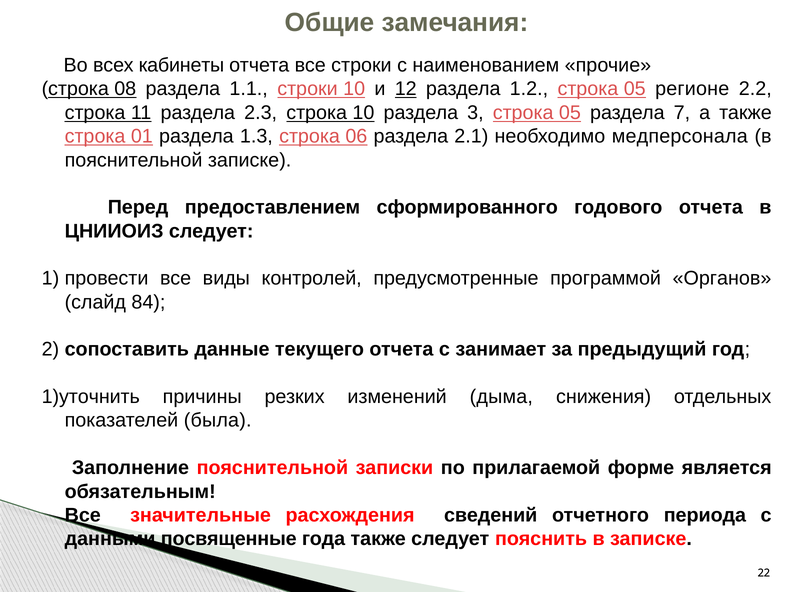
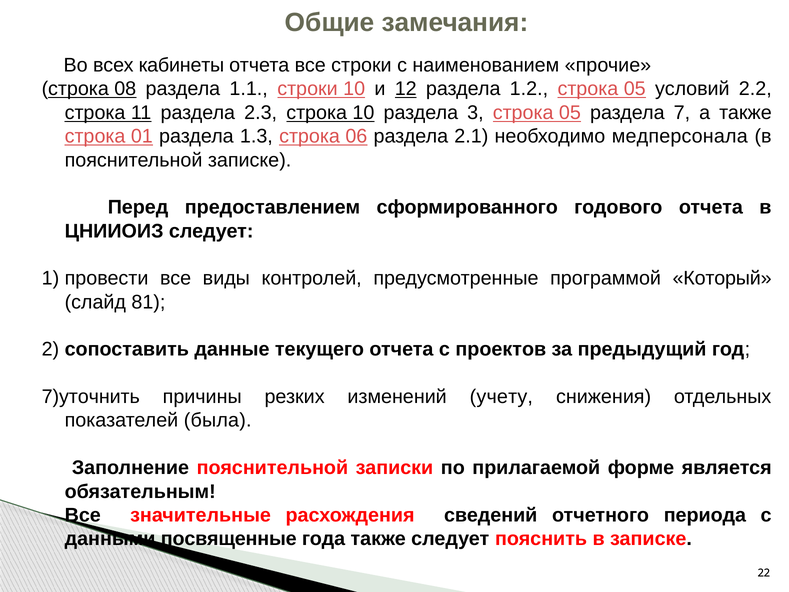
регионе: регионе -> условий (692, 89)
Органов: Органов -> Который (722, 278)
84: 84 -> 81 (148, 302)
занимает: занимает -> проектов (501, 349)
1)уточнить: 1)уточнить -> 7)уточнить (91, 397)
дыма: дыма -> учету (501, 397)
